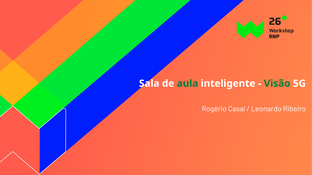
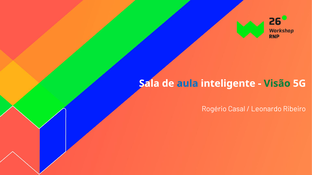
aula colour: green -> blue (187, 84)
